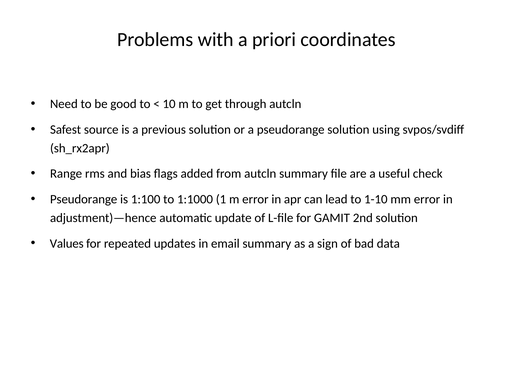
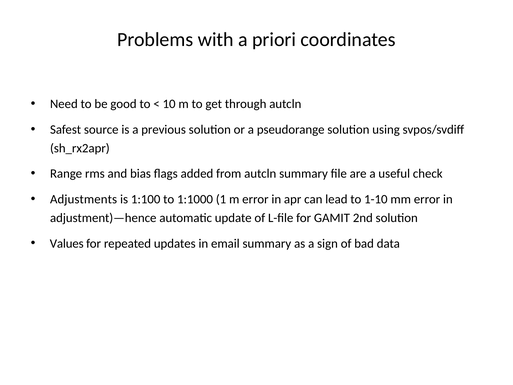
Pseudorange: Pseudorange -> Adjustments (84, 199)
